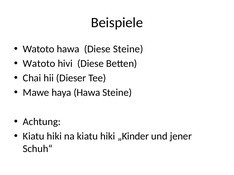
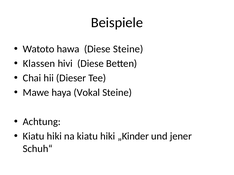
Watoto: Watoto -> Klassen (39, 64)
haya Hawa: Hawa -> Vokal (87, 93)
